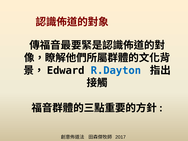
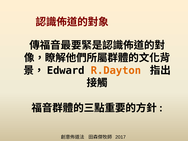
R.Dayton colour: blue -> orange (116, 70)
